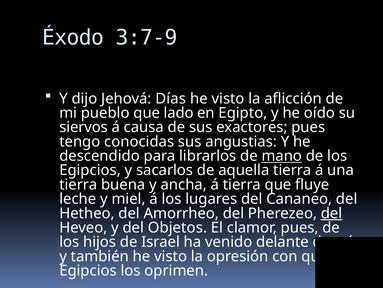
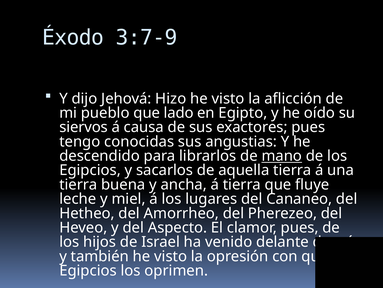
Días: Días -> Hizo (171, 98)
del underline: present -> none (332, 213)
Objetos: Objetos -> Aspecto (177, 227)
